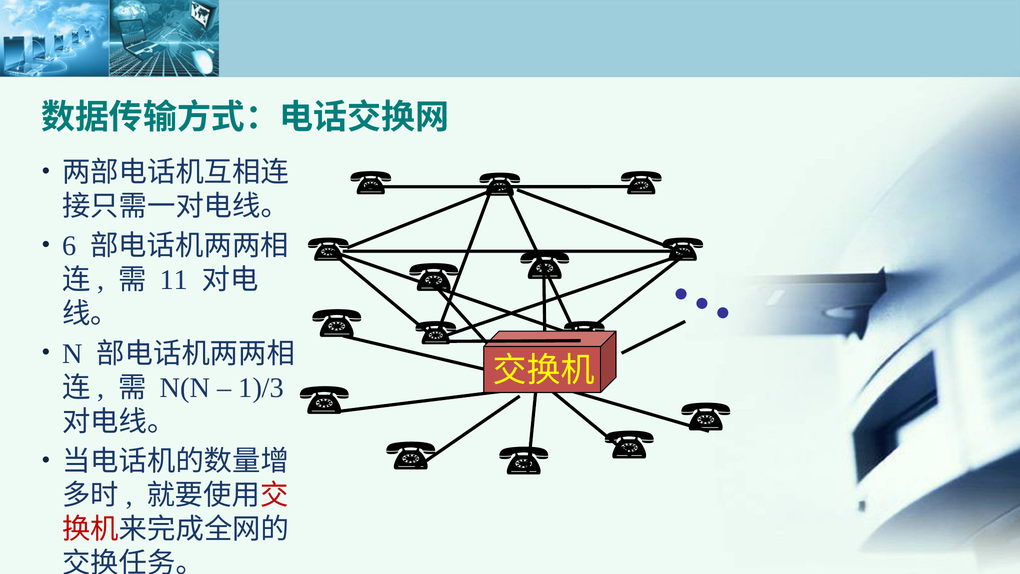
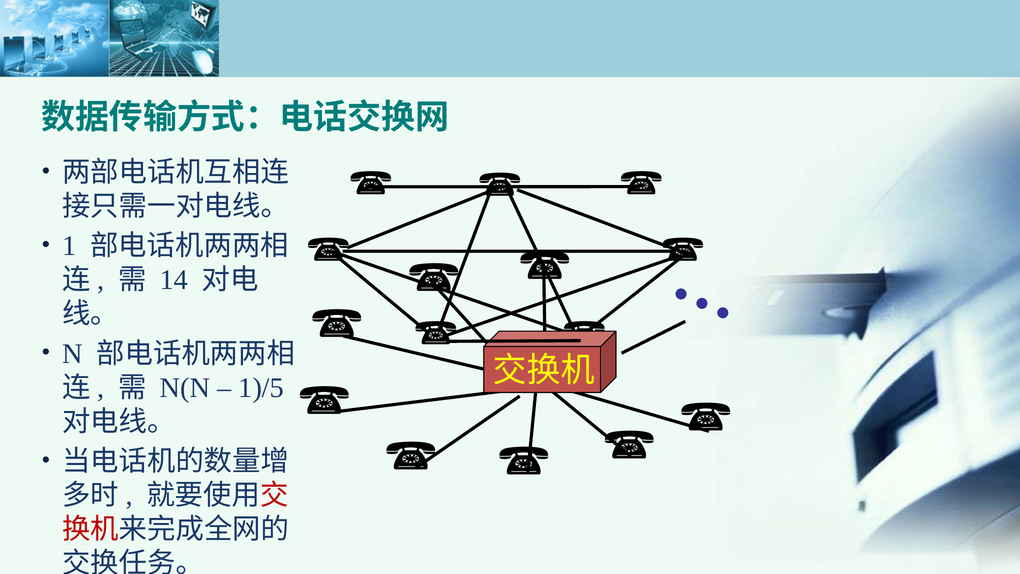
6: 6 -> 1 (69, 246)
11: 11 -> 14 (174, 280)
1)/3: 1)/3 -> 1)/5 (261, 388)
